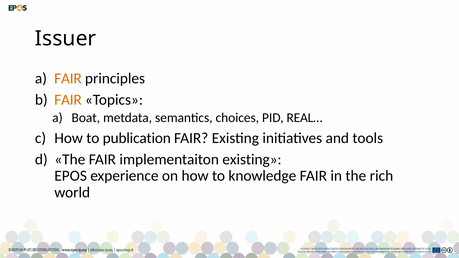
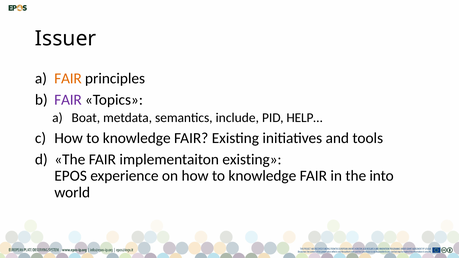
FAIR colour: orange -> purple (68, 100)
choices: choices -> include (237, 118)
REAL…: REAL… -> HELP… (305, 118)
publication: publication -> knowledge (137, 138)
rich: rich -> into (382, 176)
